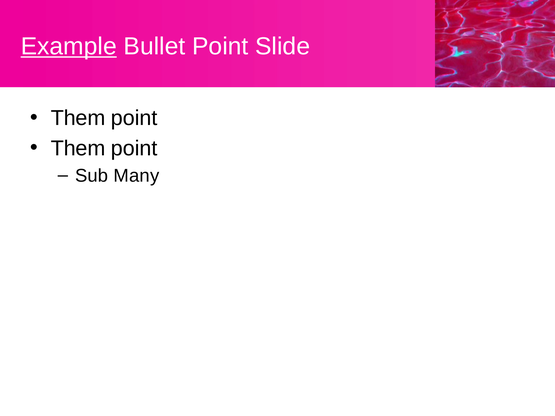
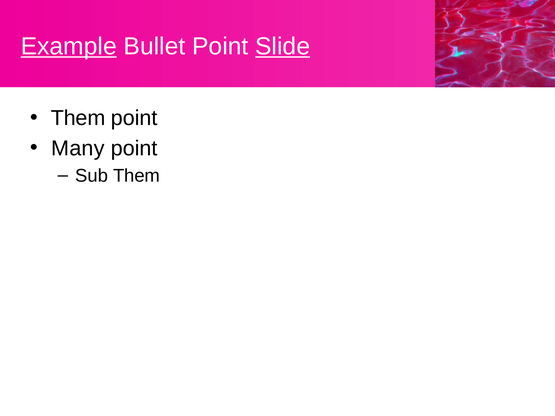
Slide underline: none -> present (283, 46)
Them: Them -> Many (78, 148)
Sub Many: Many -> Them (137, 176)
